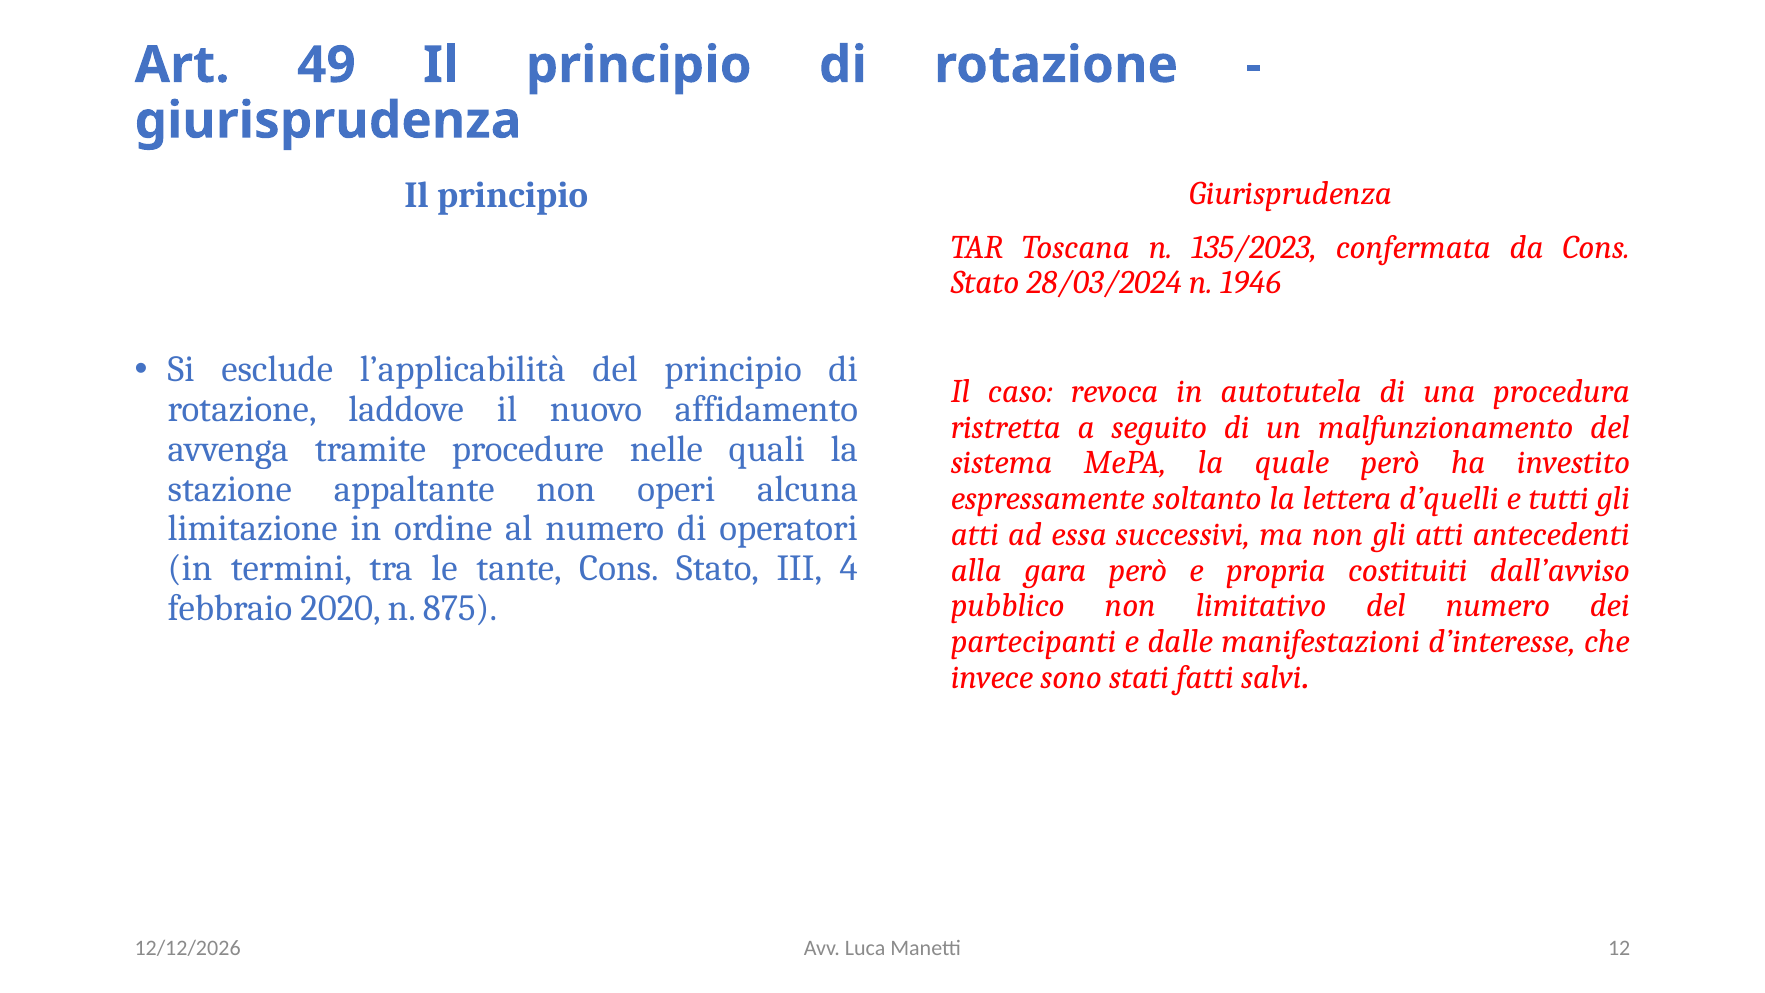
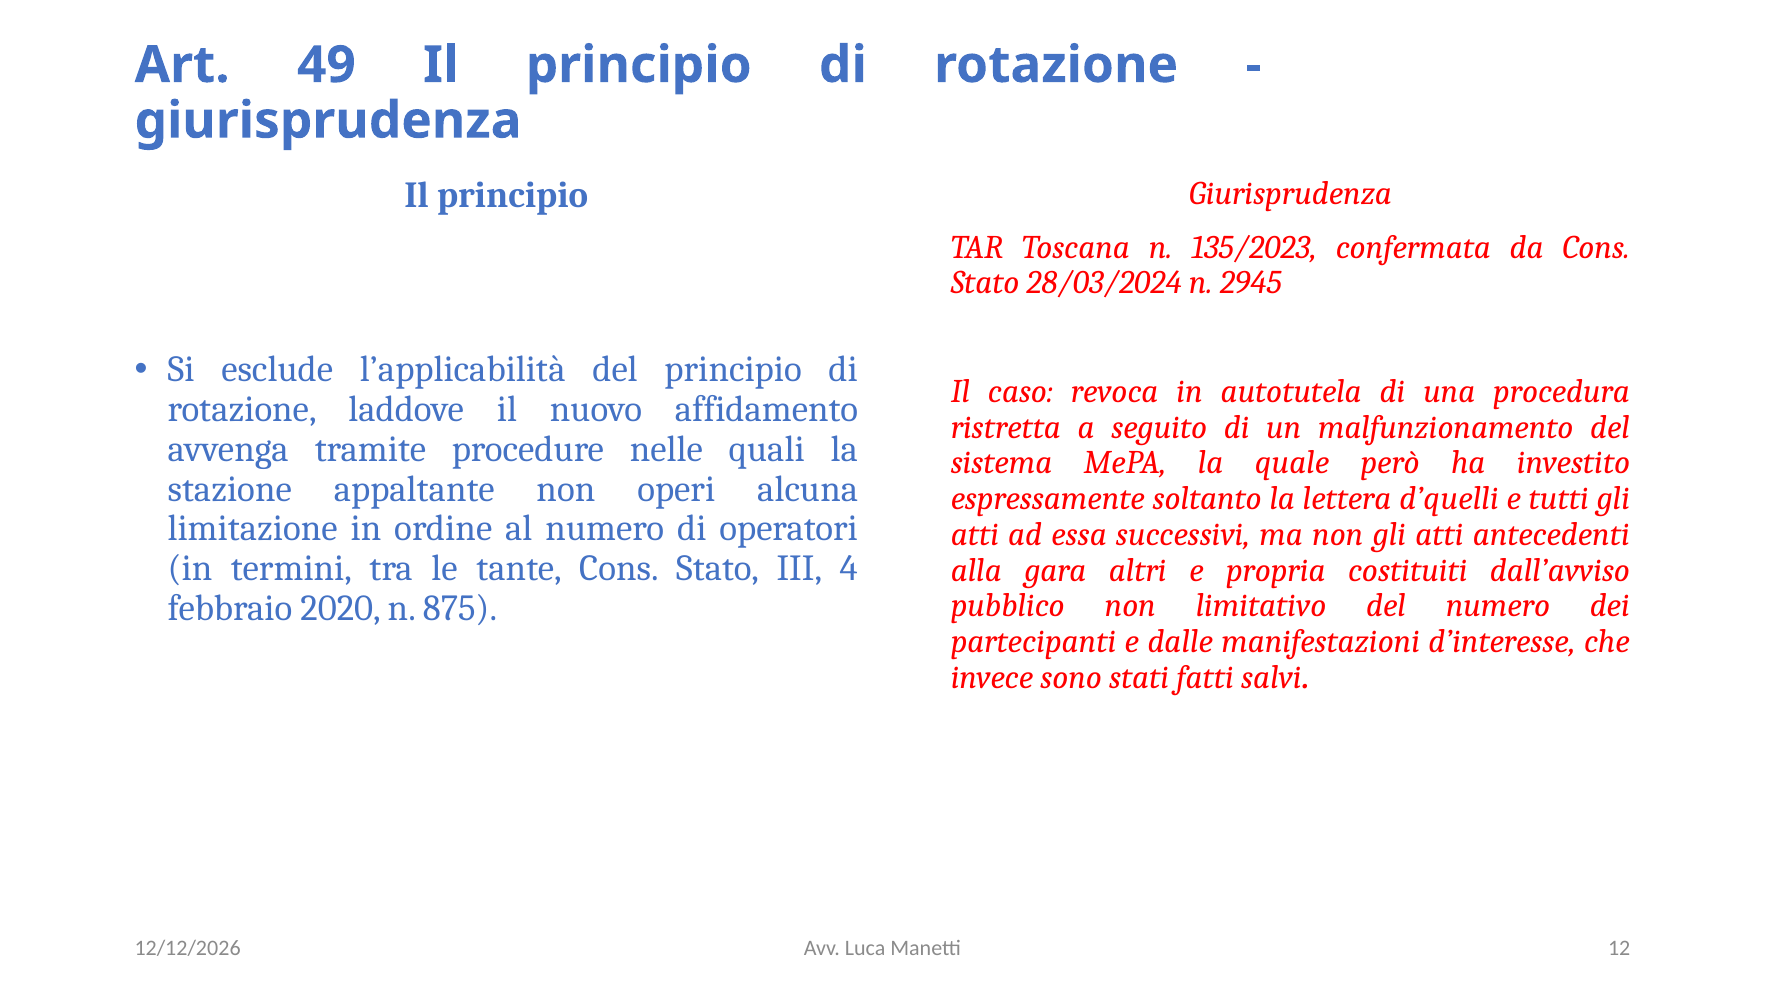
1946: 1946 -> 2945 (1251, 283)
gara però: però -> altri (1138, 570)
